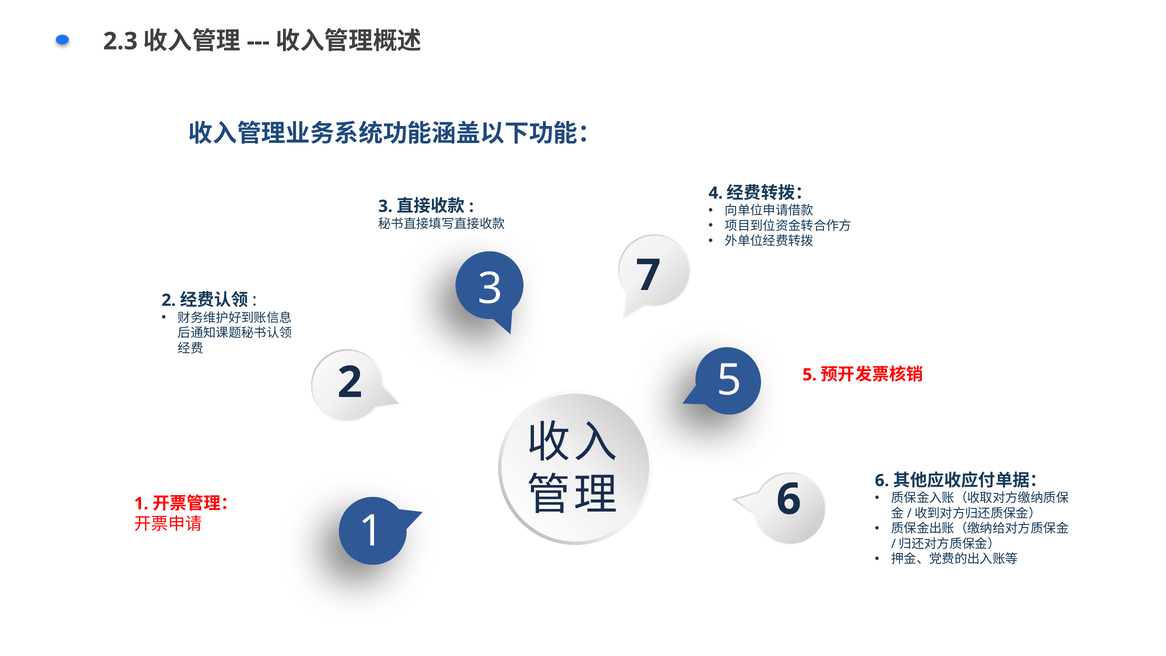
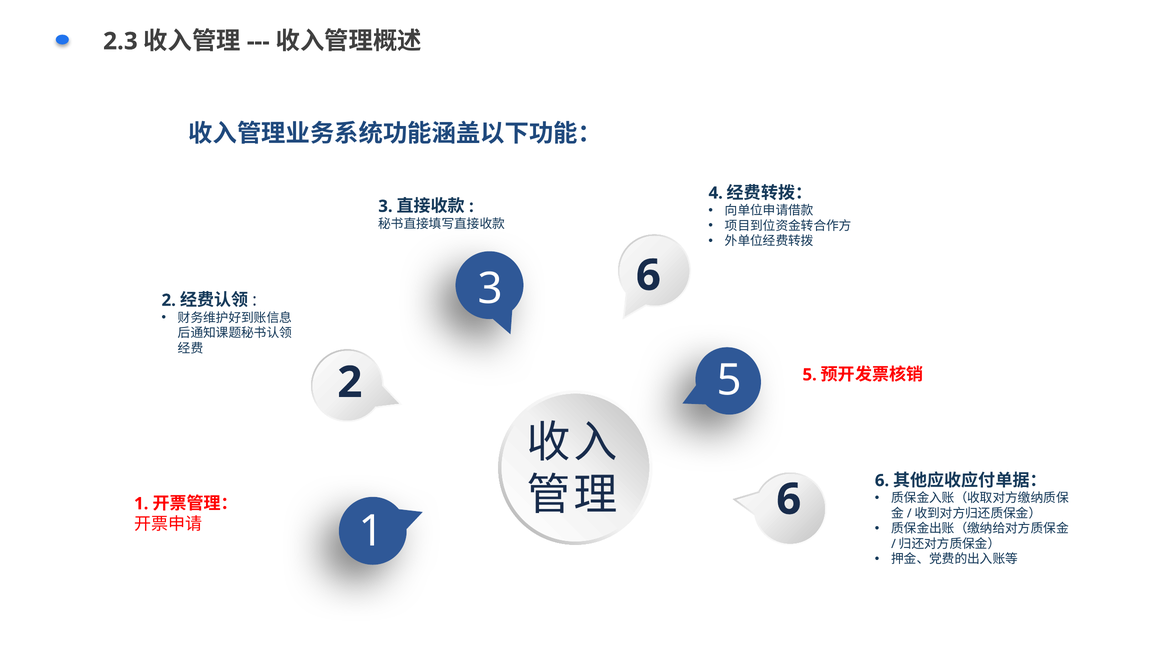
3 7: 7 -> 6 (648, 275)
